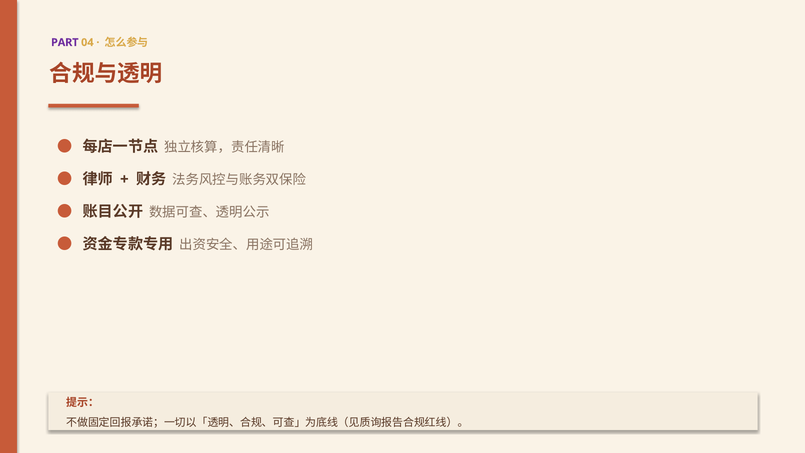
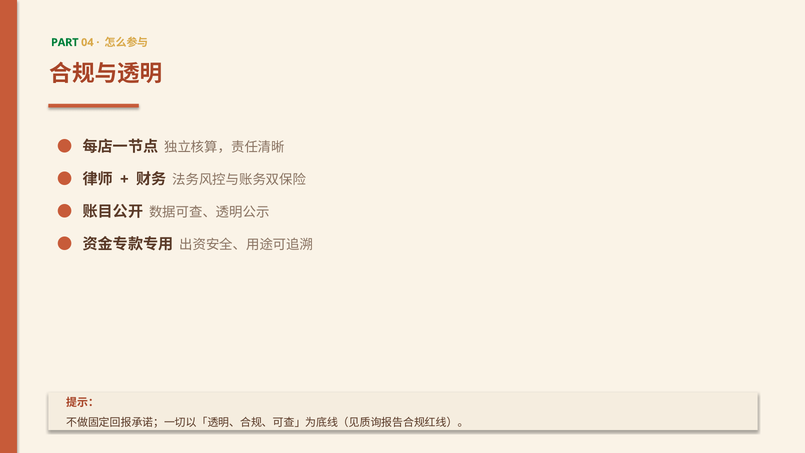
PART colour: purple -> green (65, 42)
